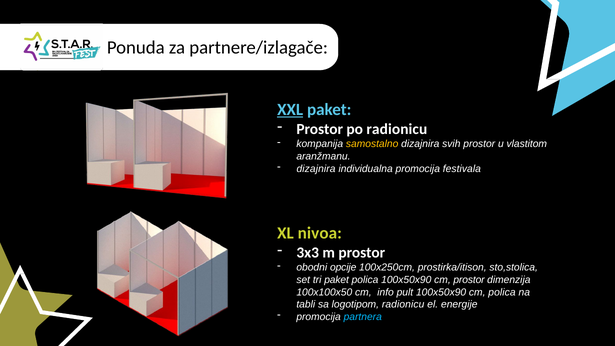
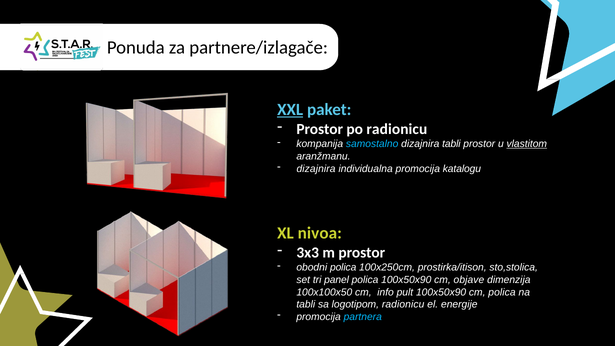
samostalno colour: yellow -> light blue (372, 144)
dizajnira svih: svih -> tabli (451, 144)
vlastitom underline: none -> present (527, 144)
festivala: festivala -> katalogu (462, 169)
obodni opcije: opcije -> polica (343, 268)
tri paket: paket -> panel (337, 280)
cm prostor: prostor -> objave (469, 280)
